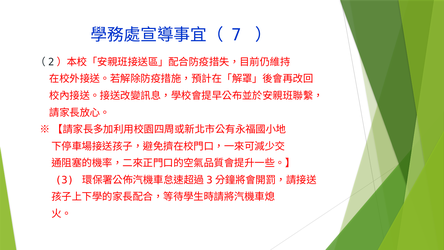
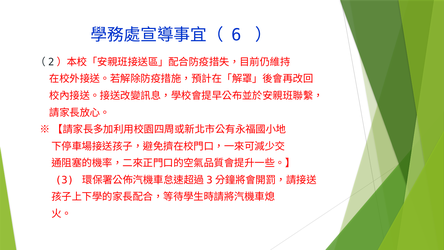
7: 7 -> 6 (236, 35)
